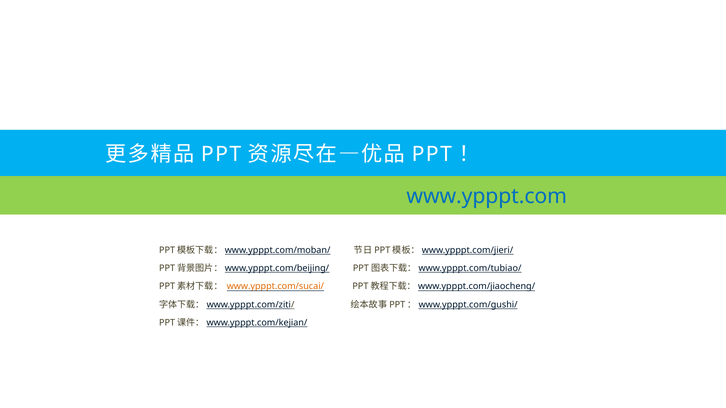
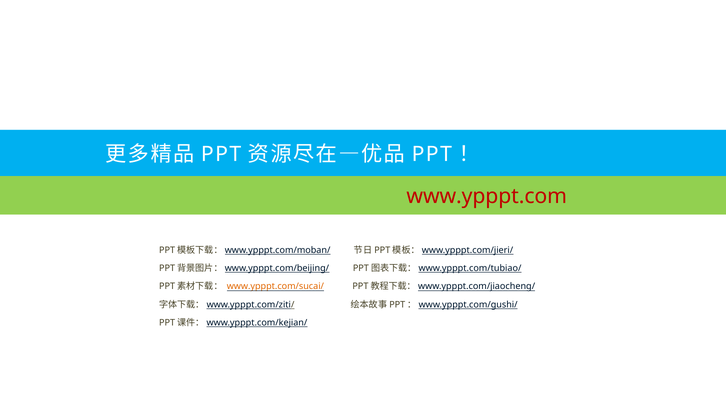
www.ypppt.com colour: blue -> red (487, 197)
